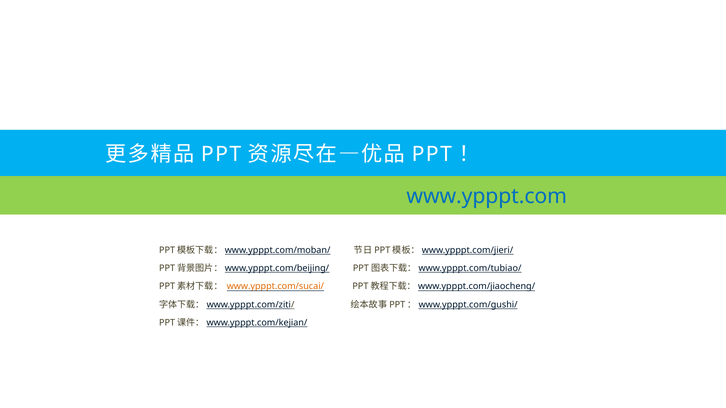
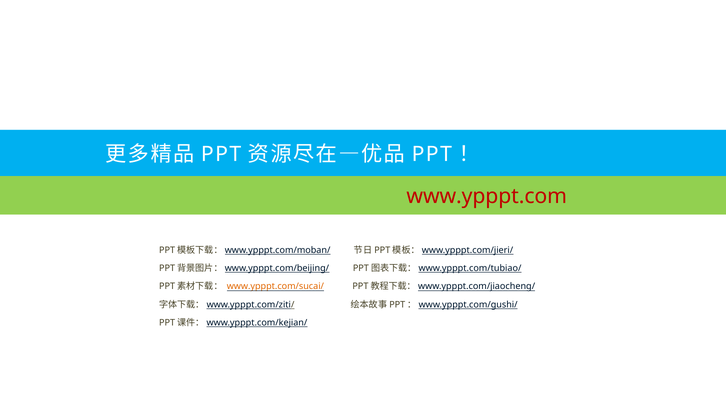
www.ypppt.com colour: blue -> red (487, 197)
